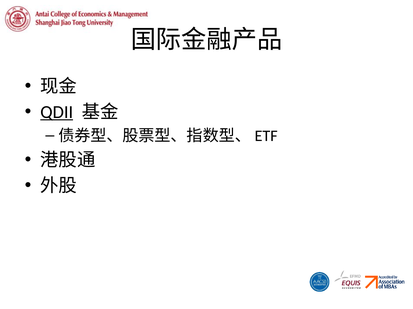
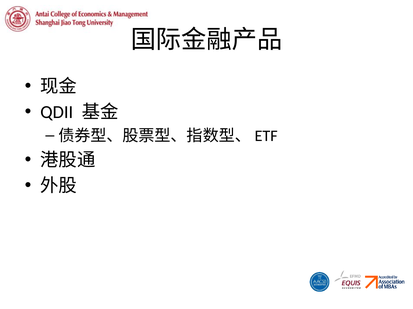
QDII underline: present -> none (57, 112)
